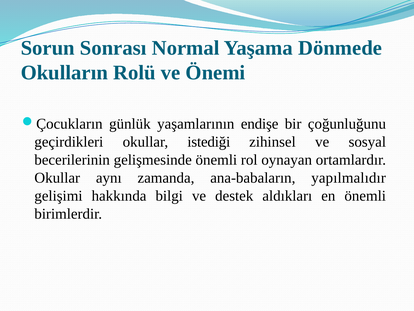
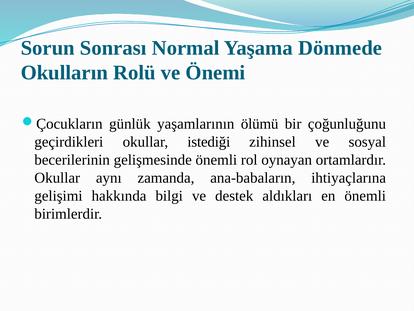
endişe: endişe -> ölümü (260, 124)
yapılmalıdır: yapılmalıdır -> ihtiyaçlarına (349, 178)
